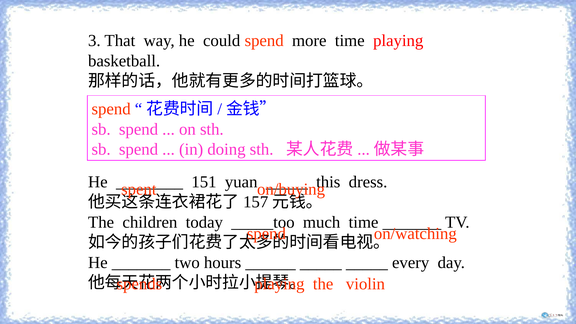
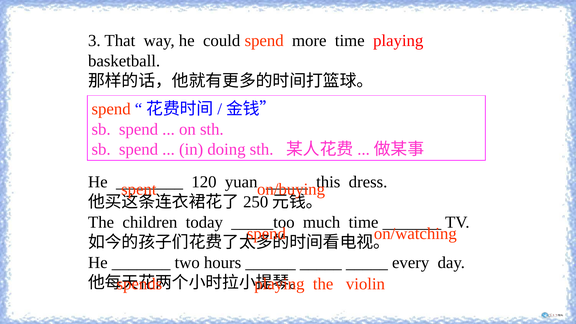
151: 151 -> 120 (204, 182)
157: 157 -> 250 (256, 202)
